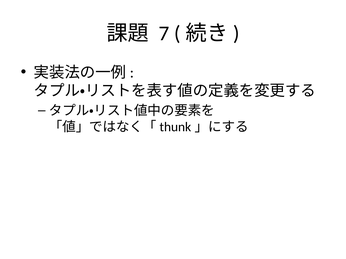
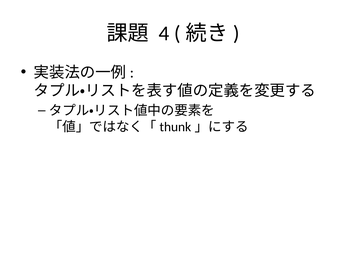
7: 7 -> 4 (164, 33)
